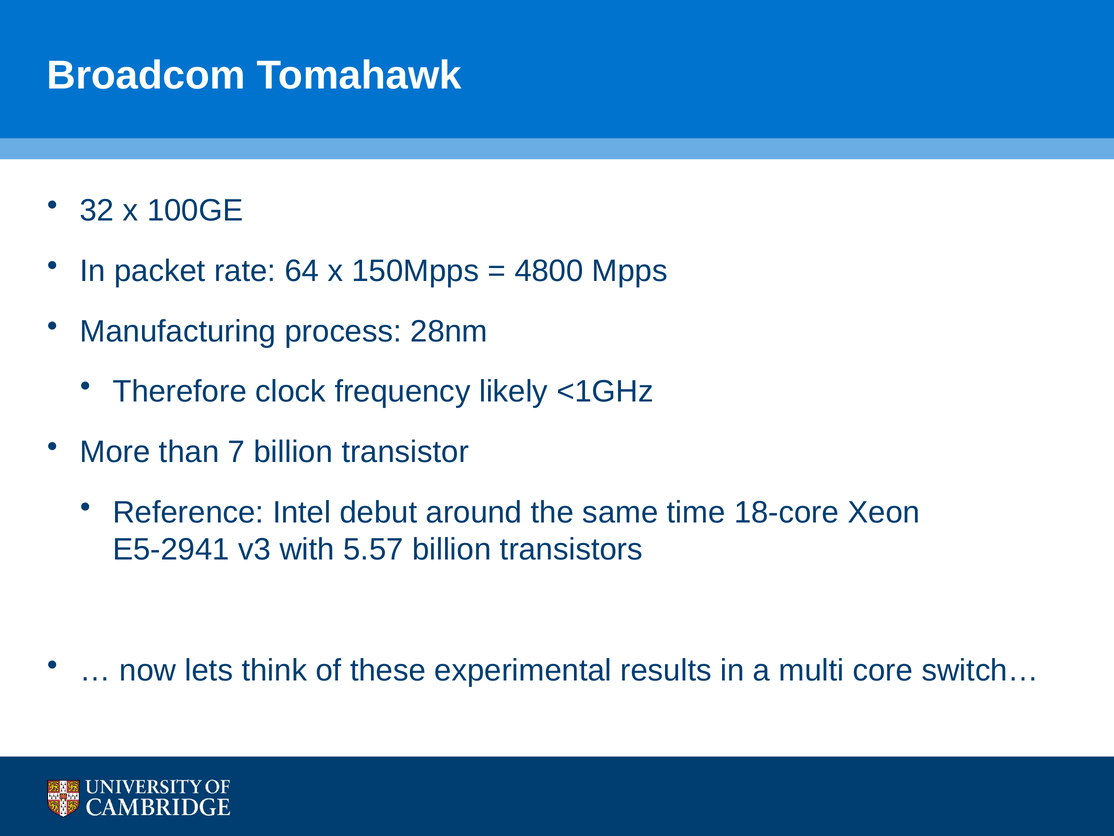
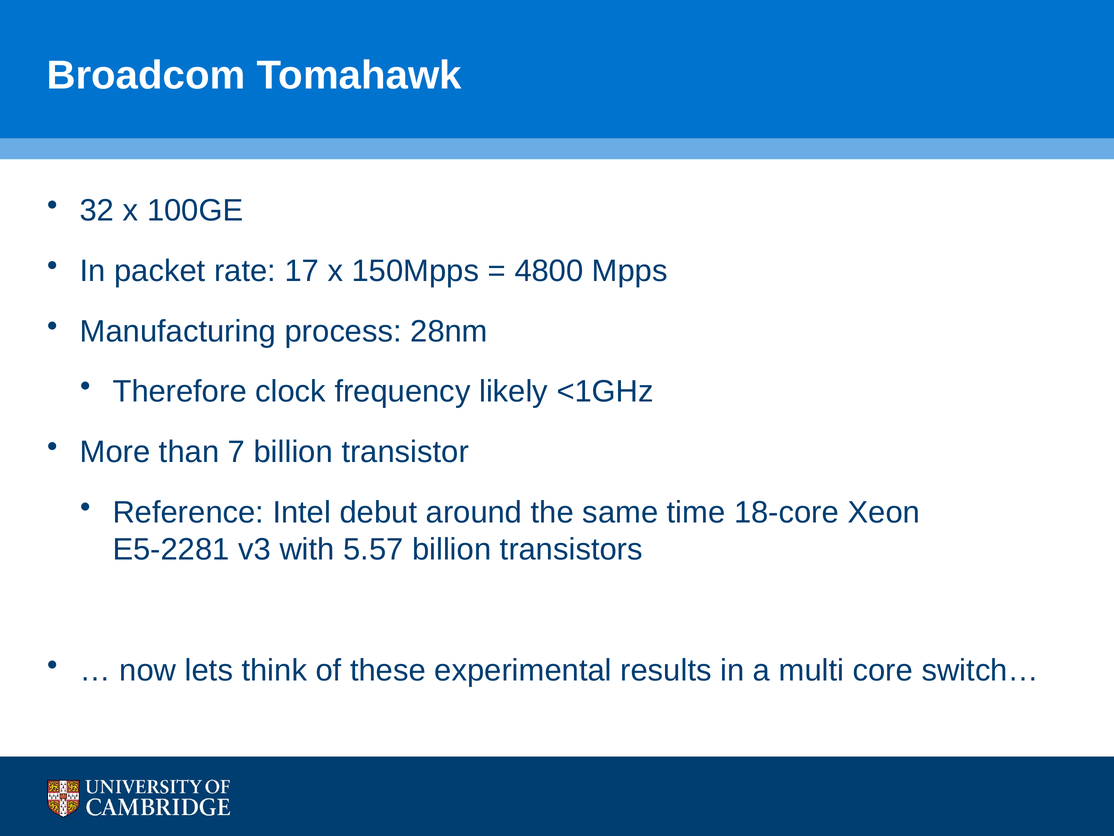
64: 64 -> 17 (302, 271)
E5-2941: E5-2941 -> E5-2281 (171, 549)
